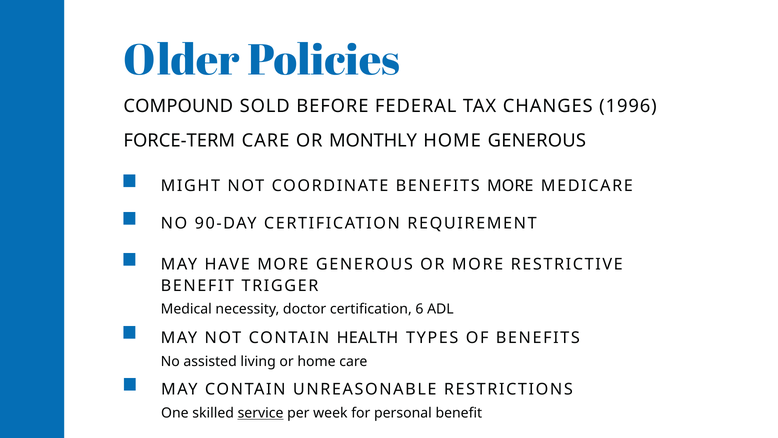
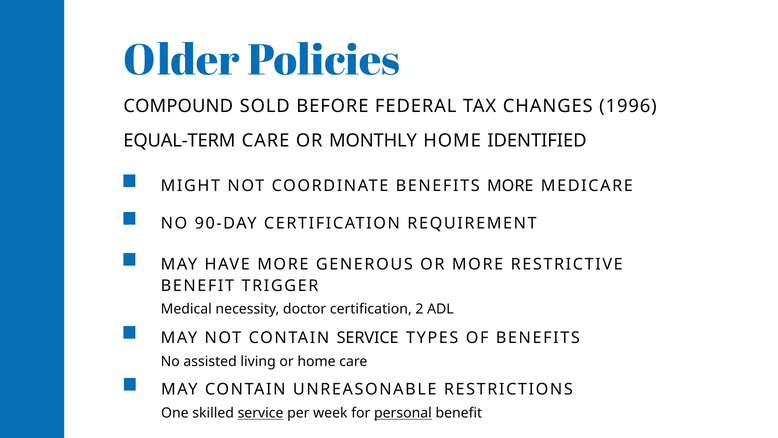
FORCE-TERM: FORCE-TERM -> EQUAL-TERM (179, 141)
HOME GENEROUS: GENEROUS -> IDENTIFIED (537, 141)
6: 6 -> 2 (419, 309)
CONTAIN HEALTH: HEALTH -> SERVICE (368, 337)
personal underline: none -> present (403, 413)
